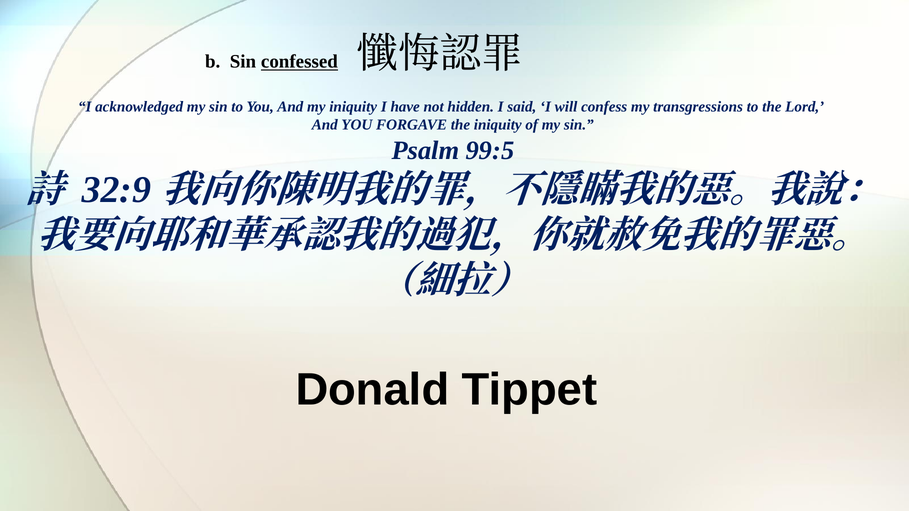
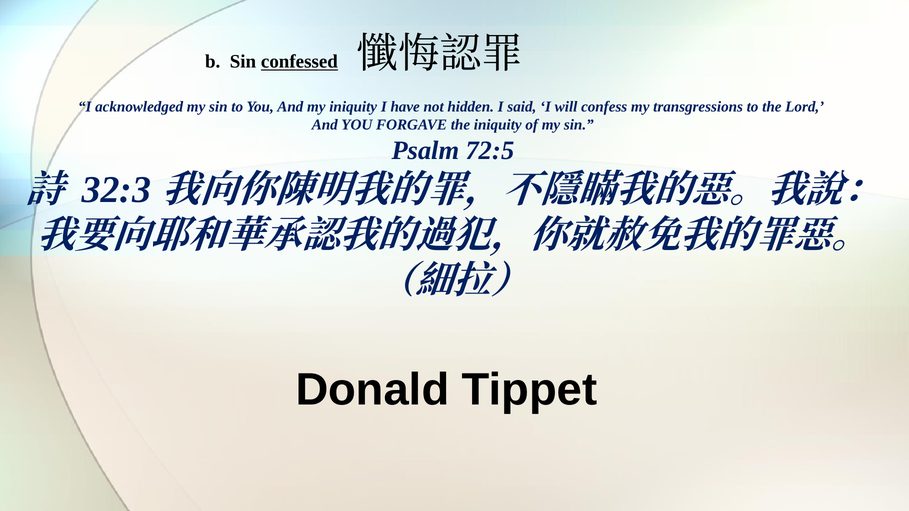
99:5: 99:5 -> 72:5 (490, 151)
32:9: 32:9 -> 32:3 (116, 190)
